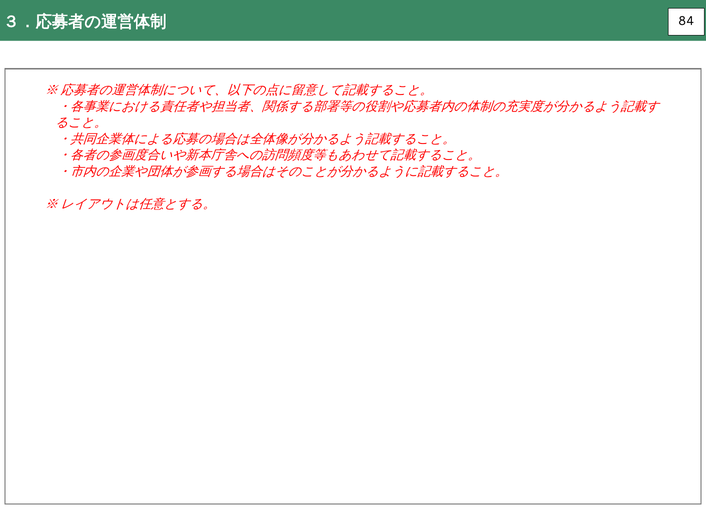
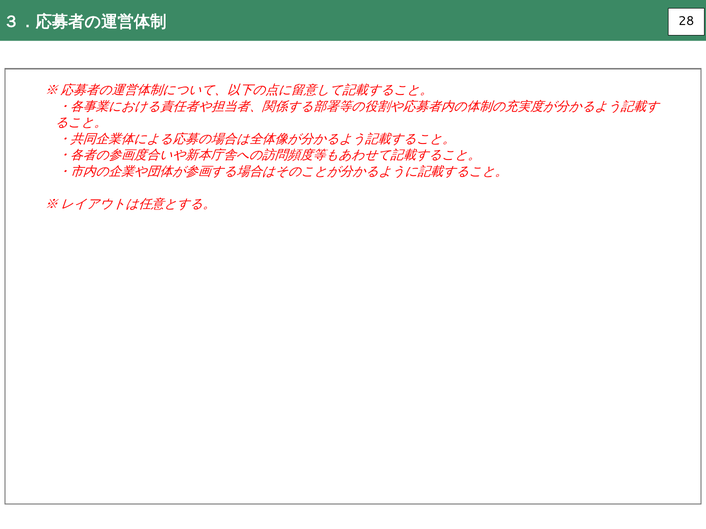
84: 84 -> 28 (686, 21)
